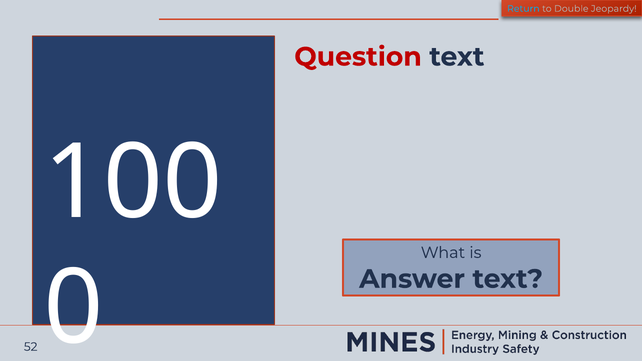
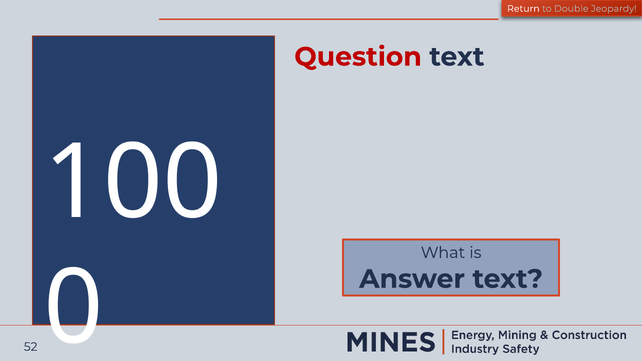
Return colour: light blue -> white (523, 9)
